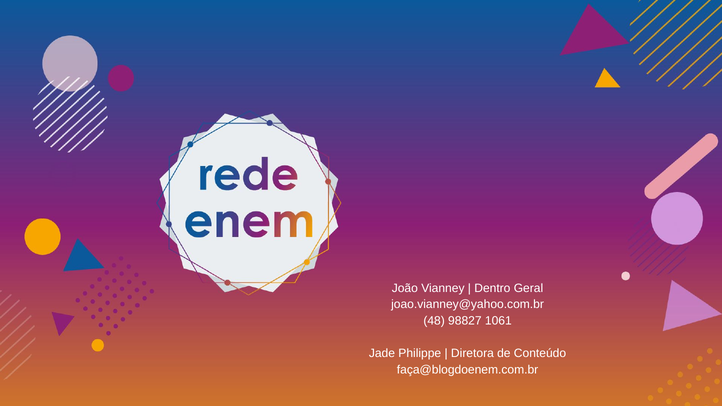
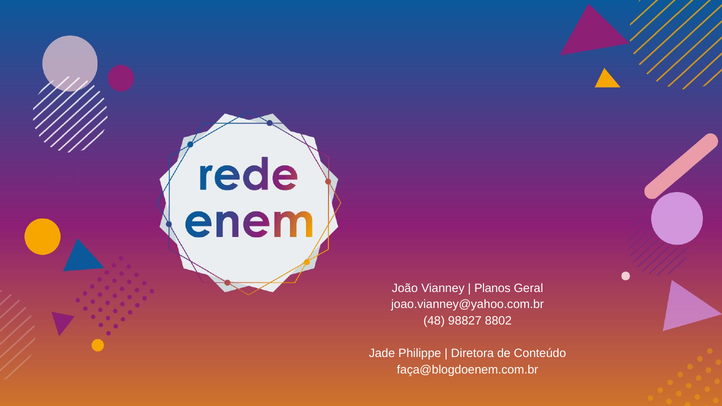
Dentro: Dentro -> Planos (492, 288)
1061: 1061 -> 8802 (498, 321)
